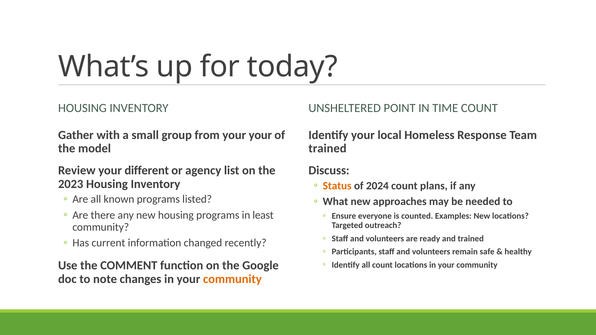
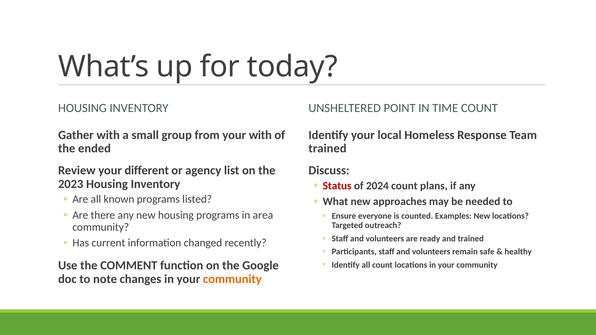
your your: your -> with (260, 135)
model: model -> ended (95, 149)
Status colour: orange -> red (337, 186)
least: least -> area (263, 215)
